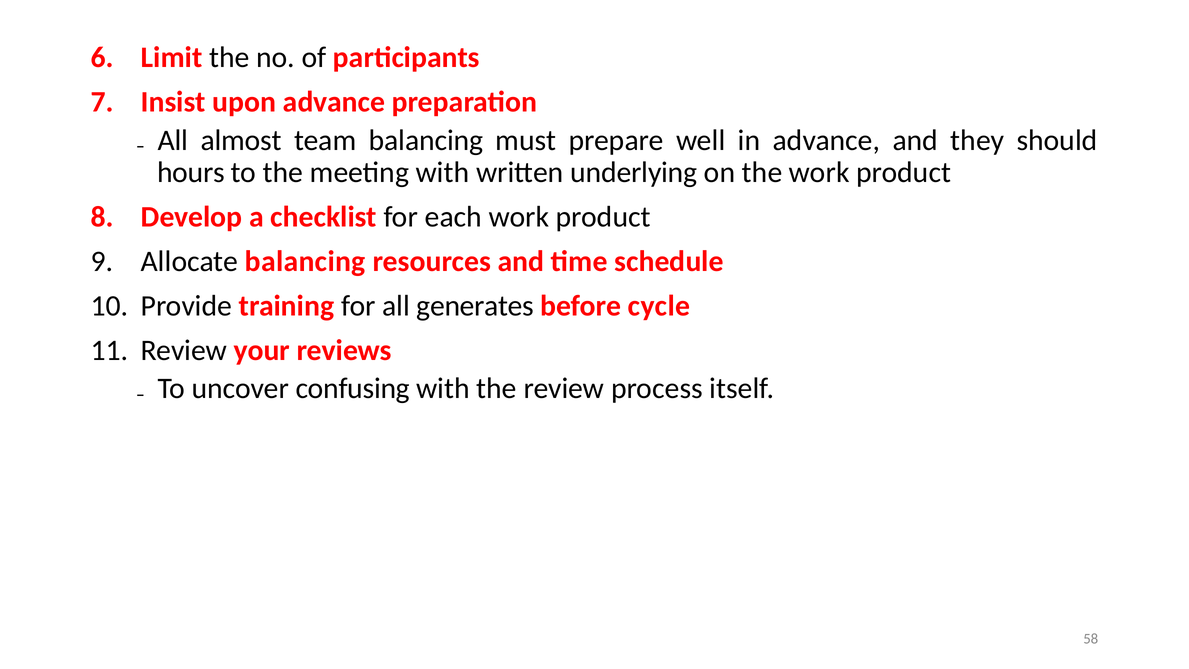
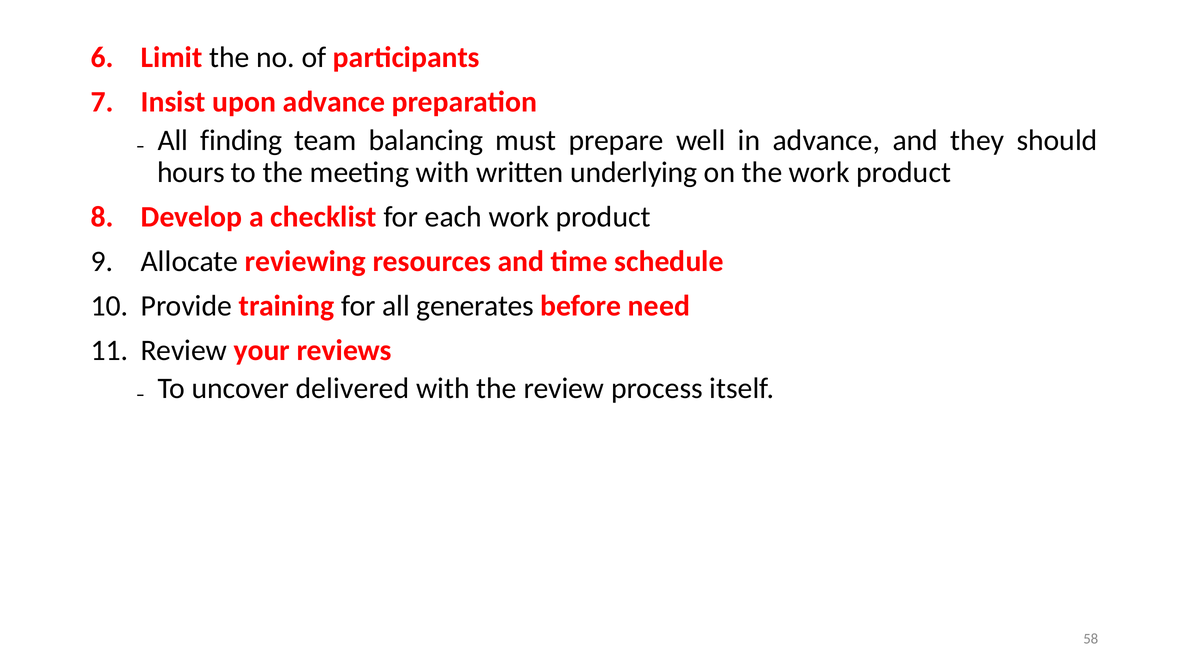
almost: almost -> finding (241, 140)
Allocate balancing: balancing -> reviewing (305, 261)
cycle: cycle -> need (659, 306)
confusing: confusing -> delivered (353, 388)
